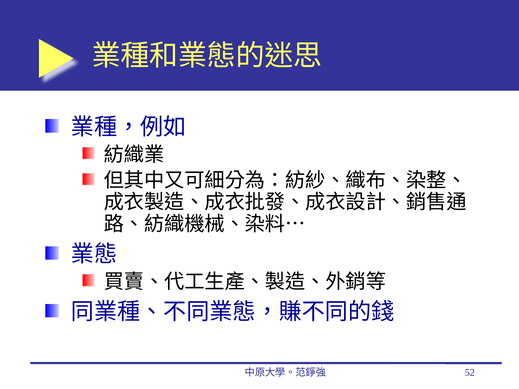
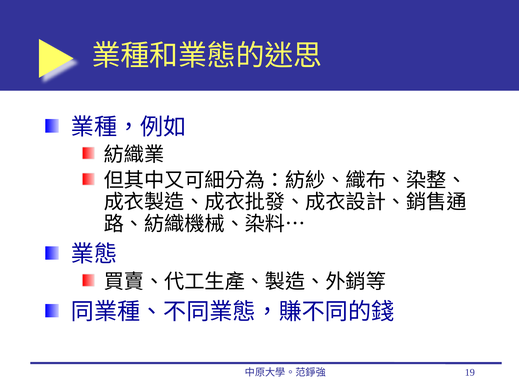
52: 52 -> 19 (470, 373)
